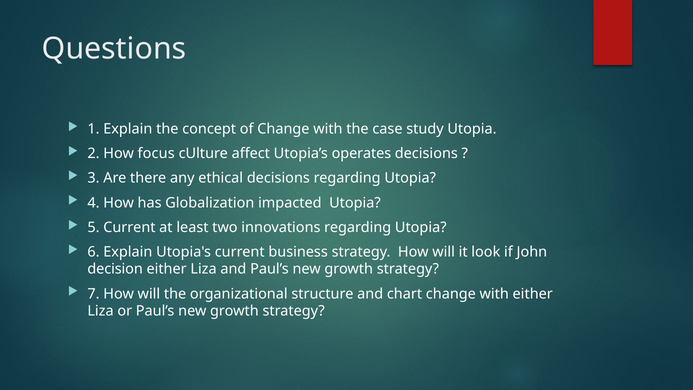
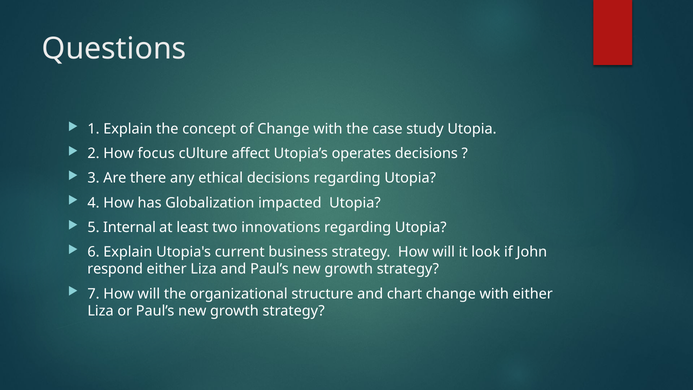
5 Current: Current -> Internal (129, 227)
decision: decision -> respond (115, 269)
